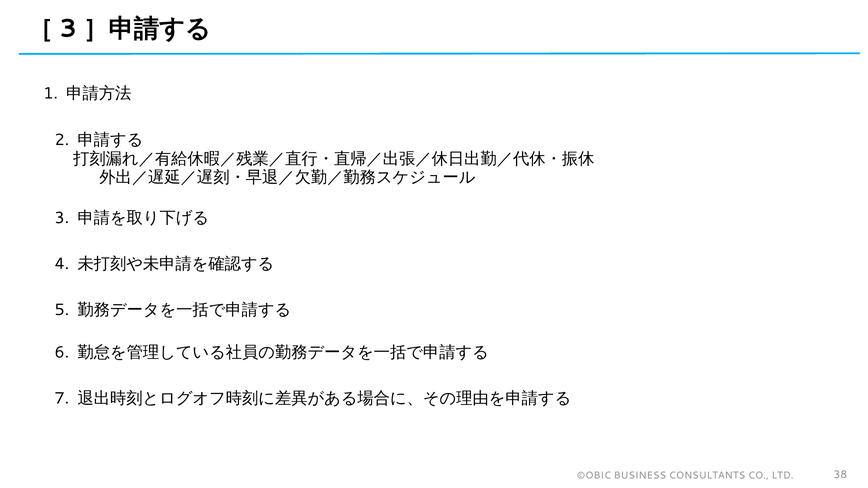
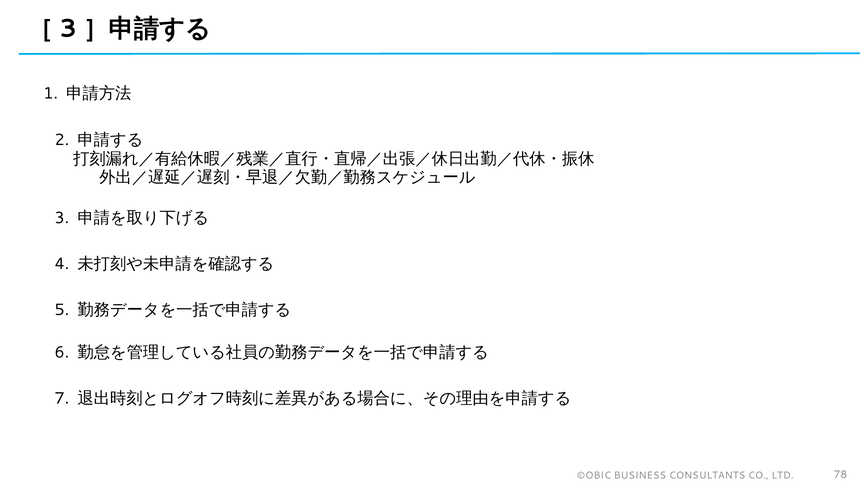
38: 38 -> 78 (840, 475)
